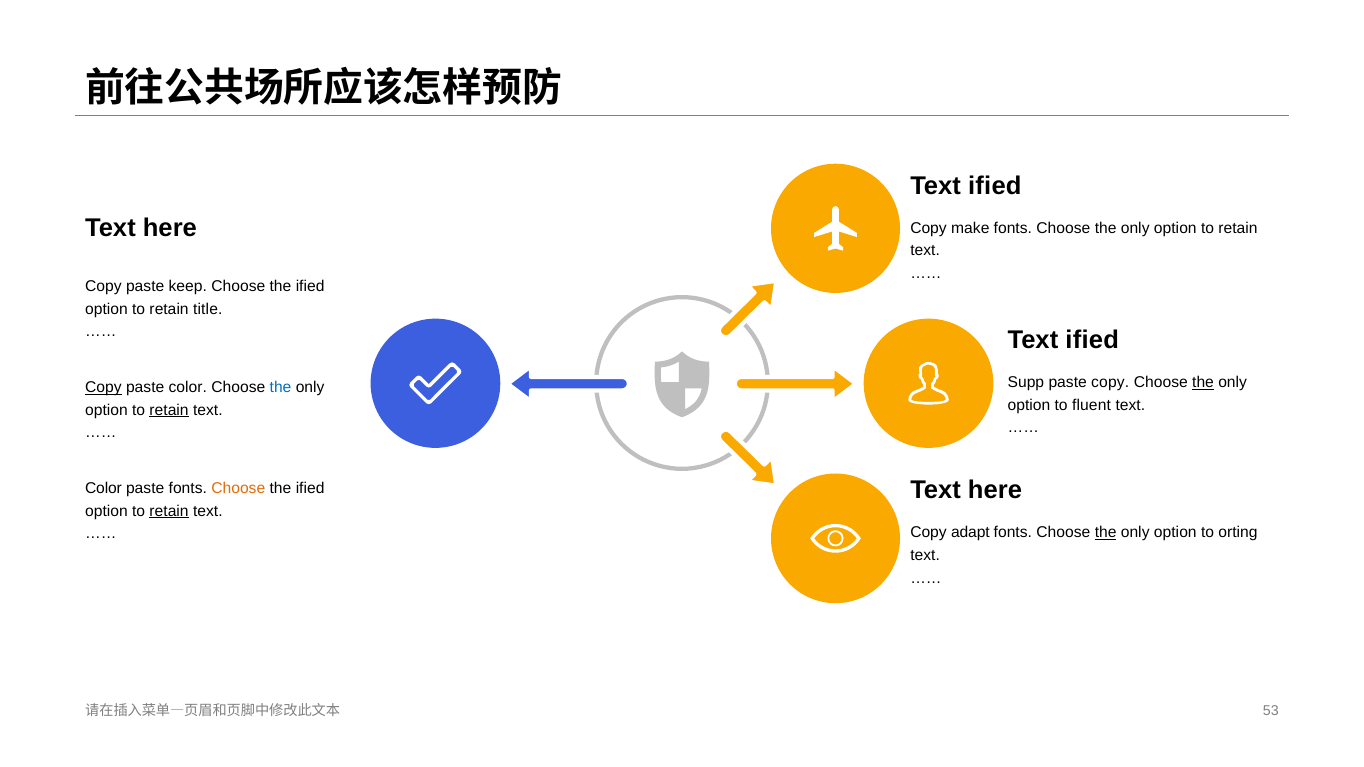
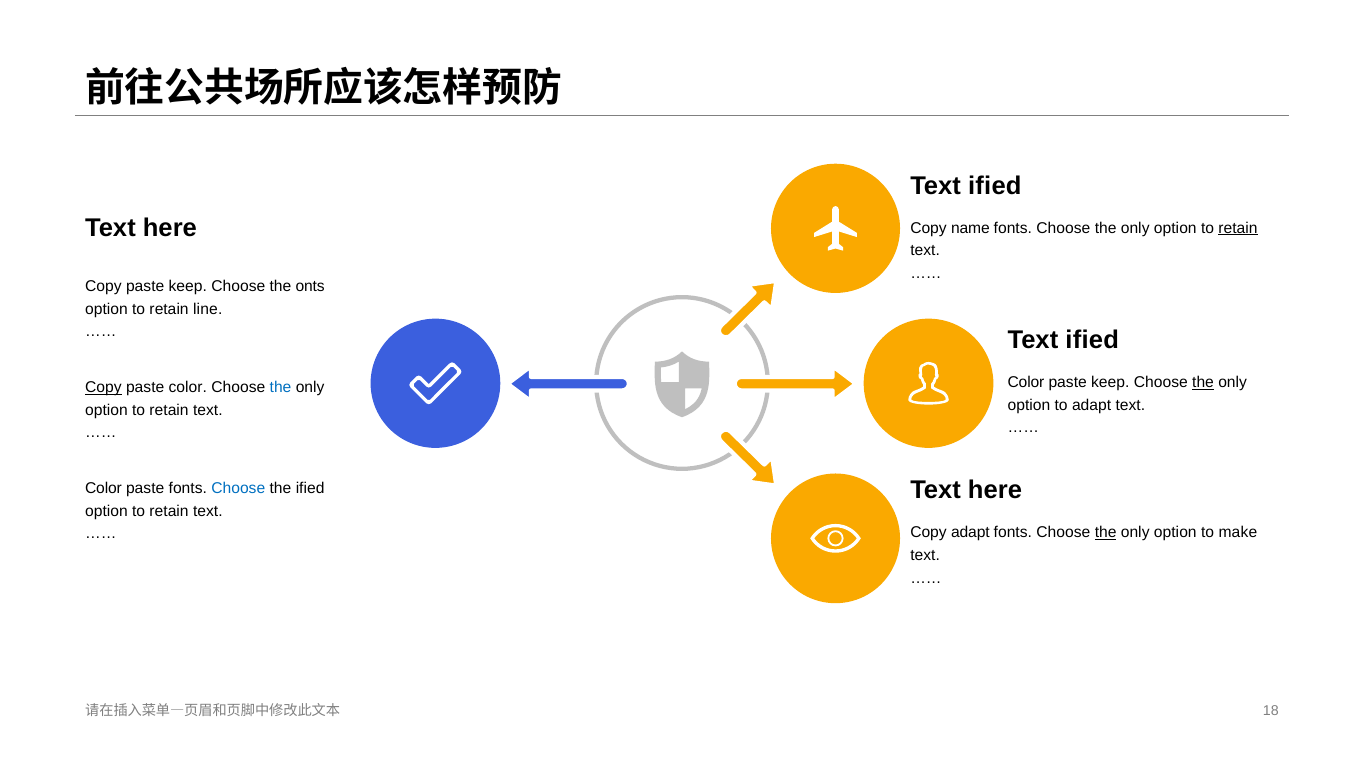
make: make -> name (970, 228)
retain underline: none -> present (1238, 228)
ified: ified -> onts (310, 287)
title: title -> line (208, 309)
Supp: Supp -> Color (1026, 383)
copy: copy -> keep (1110, 383)
to fluent: fluent -> adapt (1092, 405)
retain underline: present -> none (169, 410)
Choose colour: orange -> blue (238, 489)
retain underline: present -> none (169, 511)
orting: orting -> make (1238, 533)
53: 53 -> 18 (1271, 711)
